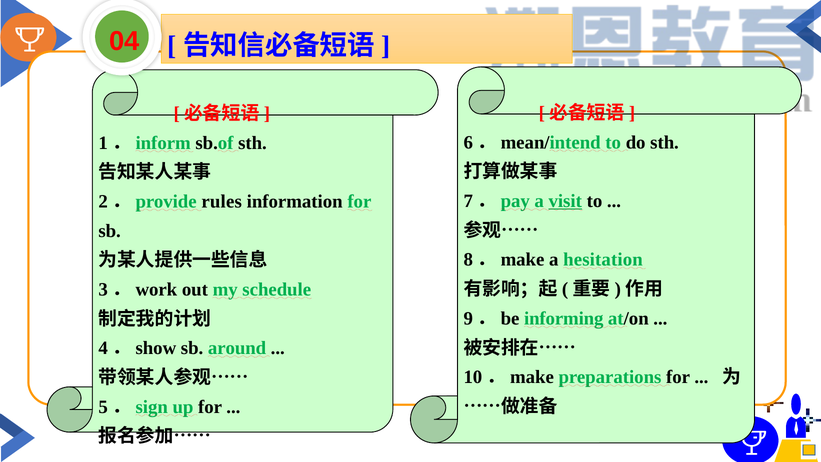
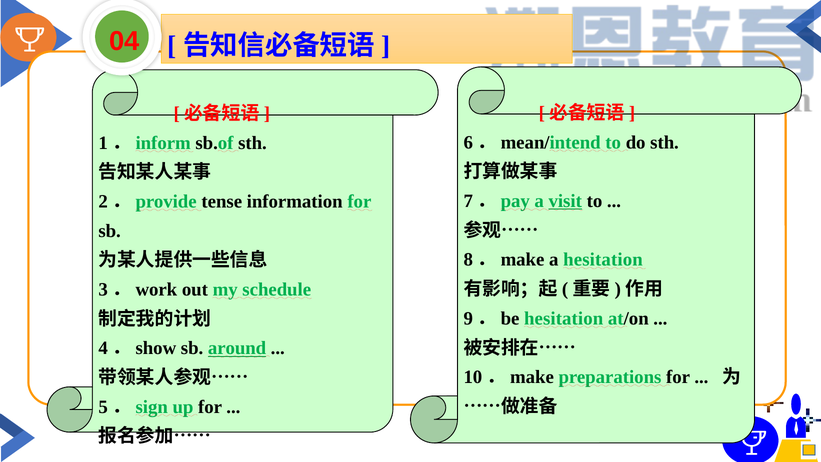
rules: rules -> tense (222, 201)
9．be informing: informing -> hesitation (564, 318)
around underline: none -> present (237, 348)
